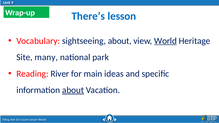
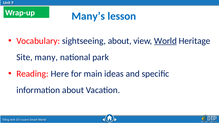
There’s: There’s -> Many’s (88, 16)
River: River -> Here (60, 74)
about underline: present -> none (73, 90)
